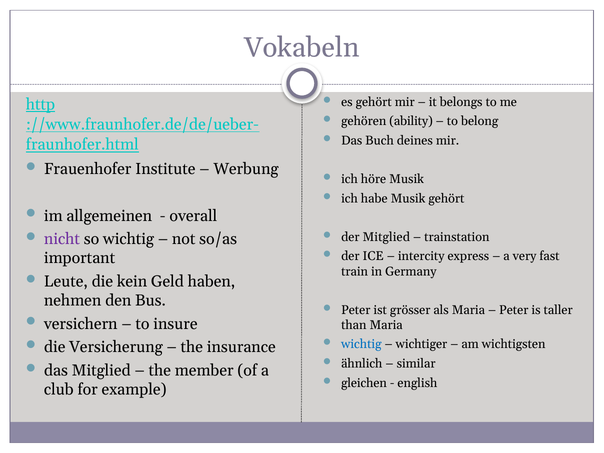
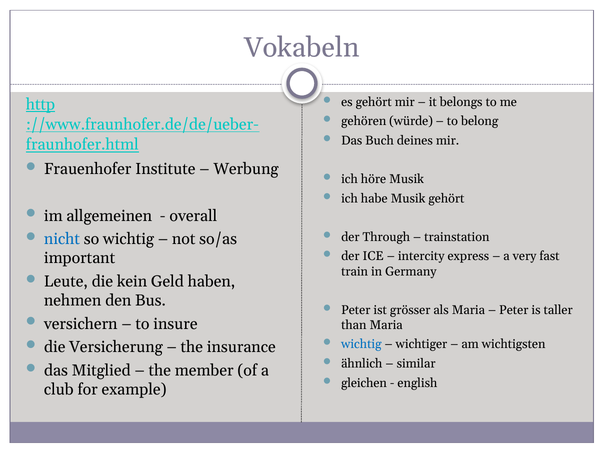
ability: ability -> würde (411, 121)
der Mitglied: Mitglied -> Through (386, 237)
nicht colour: purple -> blue (62, 239)
